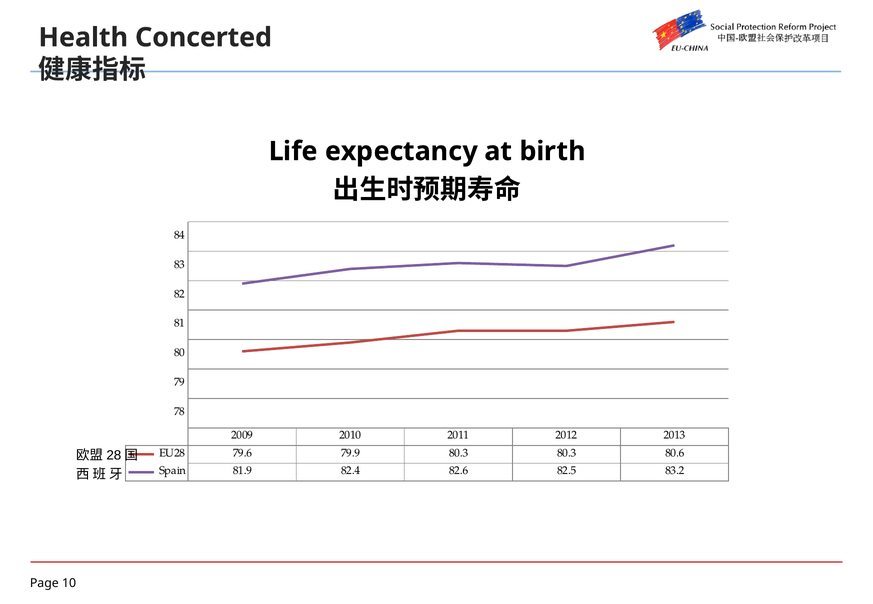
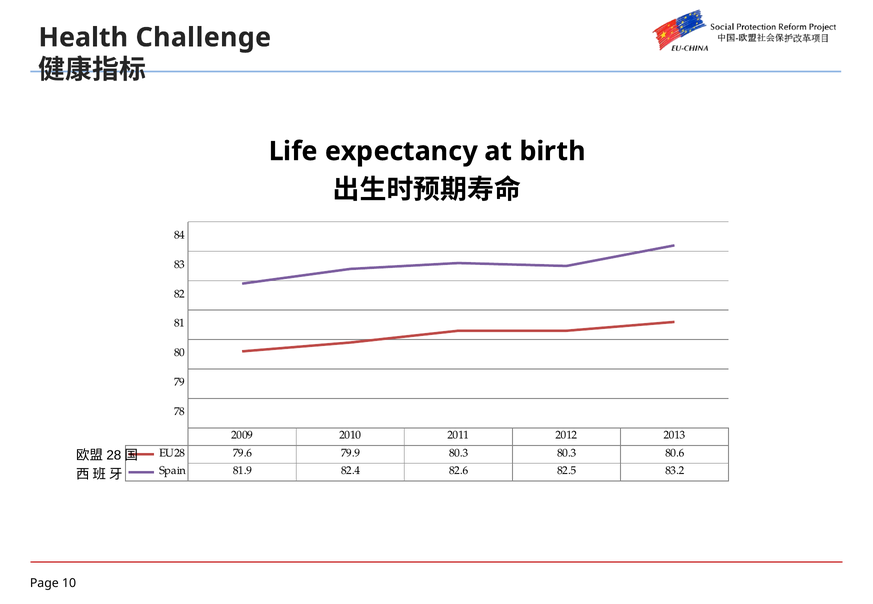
Concerted: Concerted -> Challenge (203, 37)
